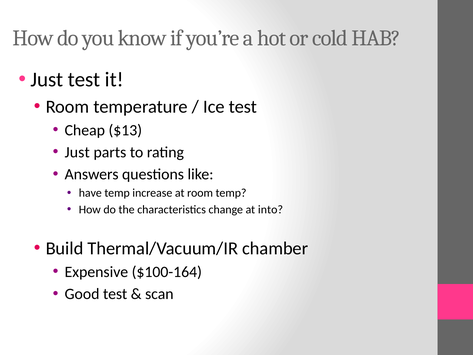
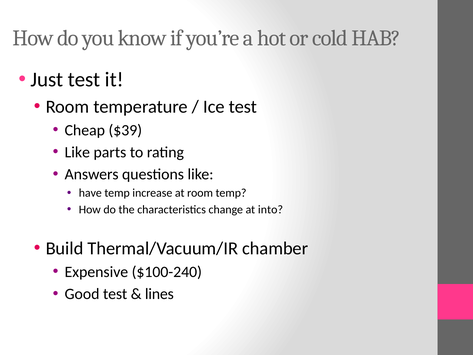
$13: $13 -> $39 (125, 130)
Just: Just -> Like (77, 152)
$100-164: $100-164 -> $100-240 (167, 272)
scan: scan -> lines (159, 294)
